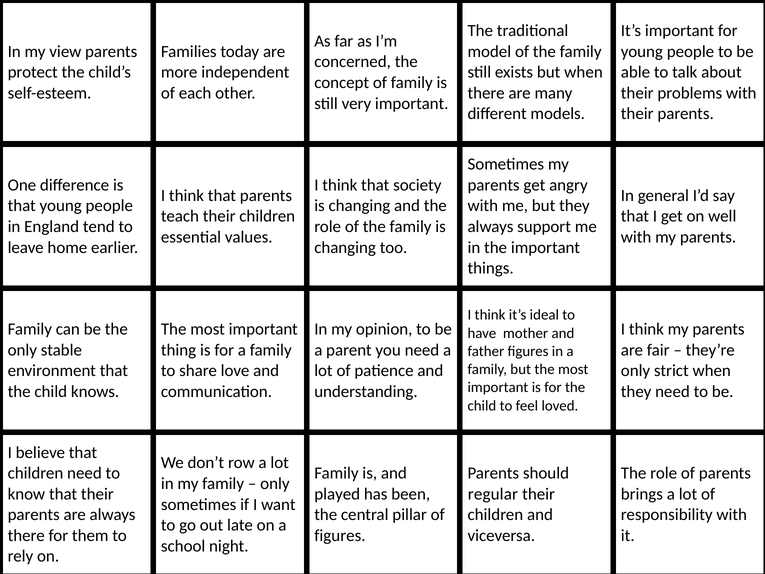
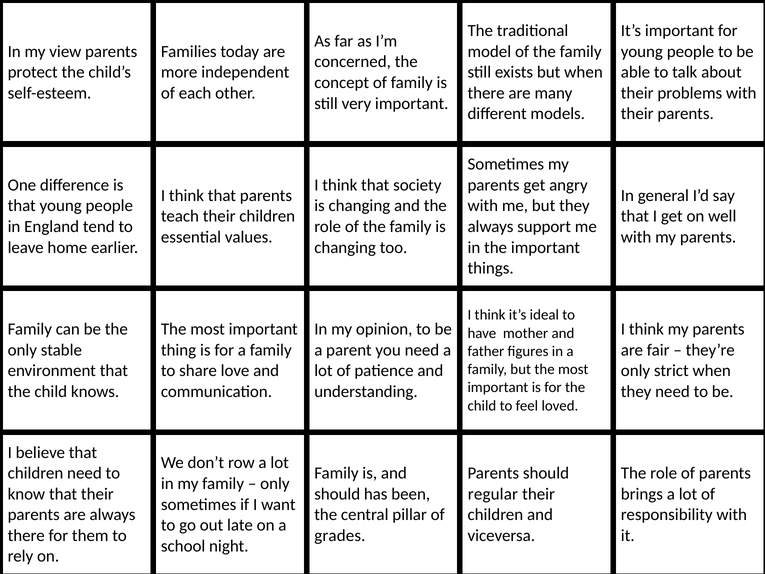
played: played -> should (337, 494)
figures: figures -> grades (340, 535)
